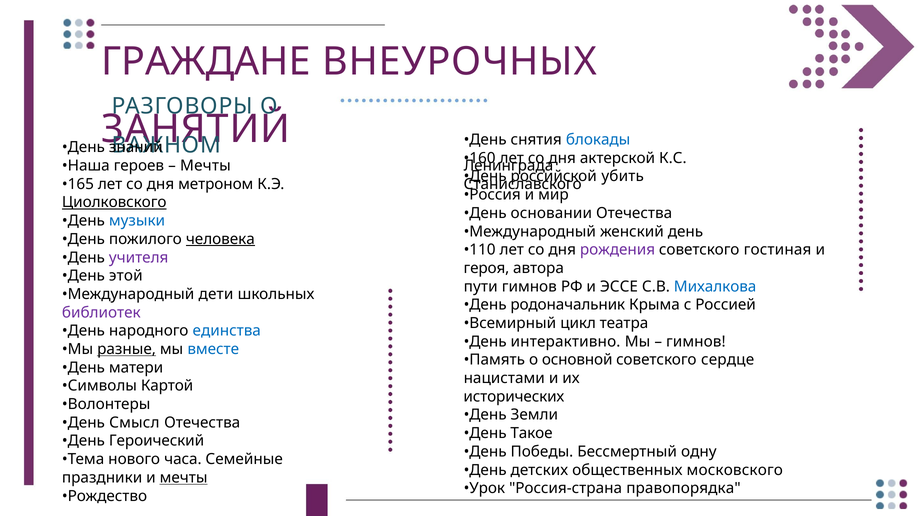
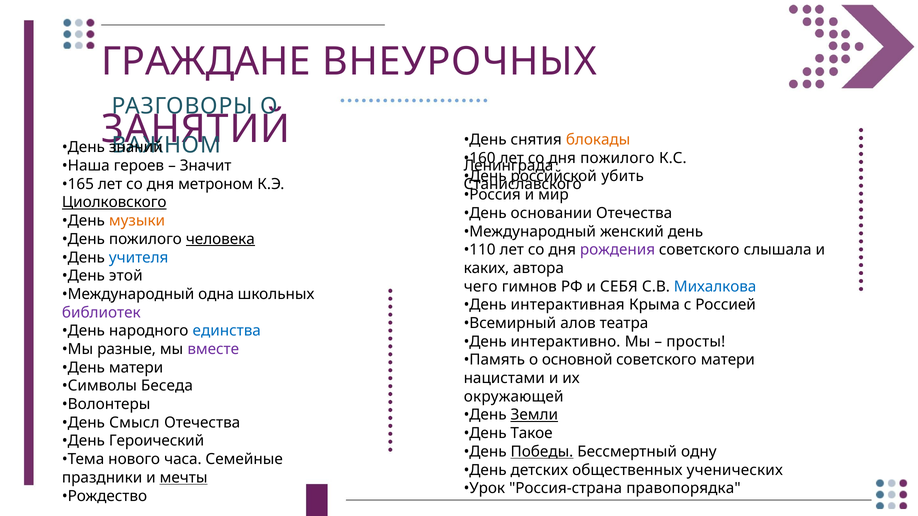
блокады colour: blue -> orange (598, 140)
дня актерской: актерской -> пожилого (617, 158)
Мечты: Мечты -> Значит (206, 166)
музыки colour: blue -> orange (137, 221)
гостиная: гостиная -> слышала (778, 250)
учителя colour: purple -> blue (139, 258)
героя: героя -> каких (486, 268)
пути: пути -> чего (481, 287)
ЭССЕ: ЭССЕ -> СЕБЯ (619, 287)
дети: дети -> одна (216, 294)
родоначальник: родоначальник -> интерактивная (568, 305)
цикл: цикл -> алов (578, 323)
гимнов: гимнов -> просты (696, 342)
разные underline: present -> none (127, 349)
вместе colour: blue -> purple (213, 349)
советского сердце: сердце -> матери (728, 360)
Картой: Картой -> Беседа (167, 386)
исторических: исторических -> окружающей (514, 397)
Земли underline: none -> present (534, 415)
Победы underline: none -> present (542, 452)
московского: московского -> ученических (735, 470)
